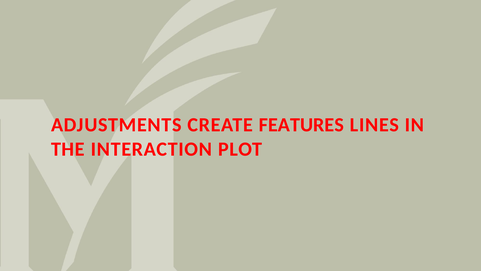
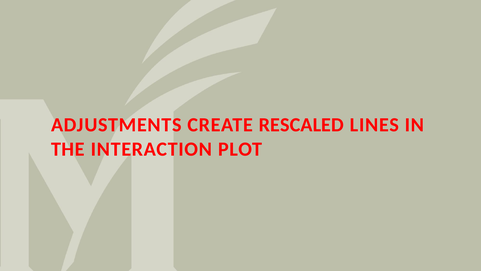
FEATURES: FEATURES -> RESCALED (301, 125)
